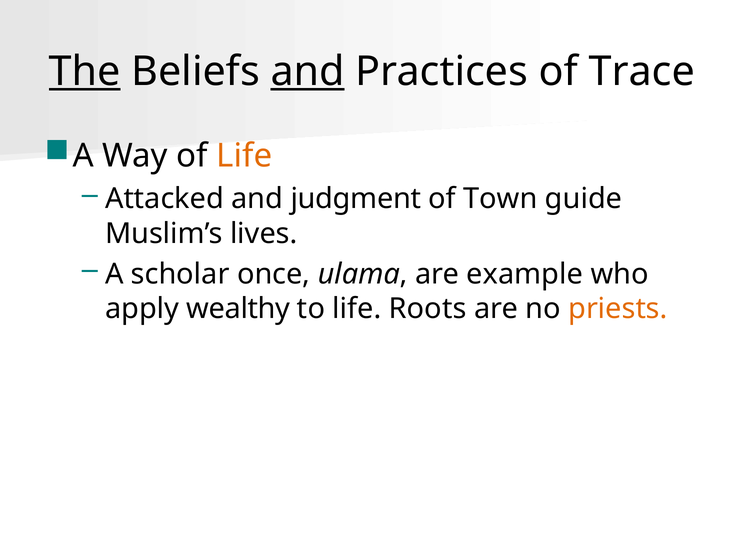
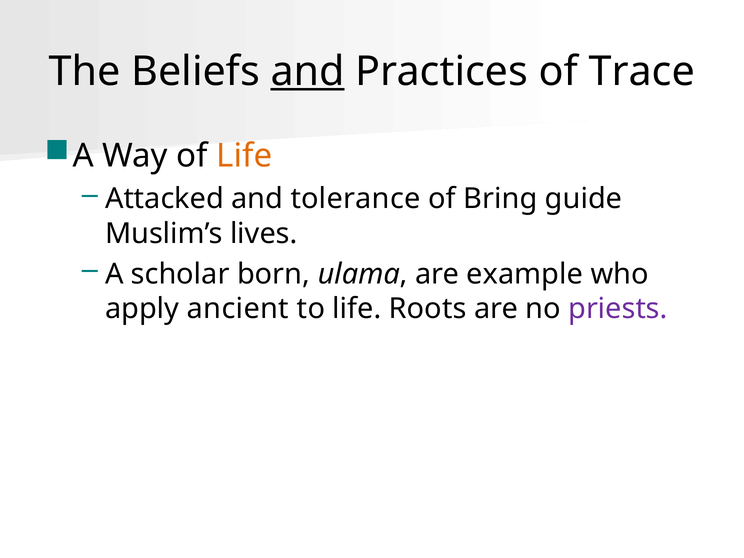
The underline: present -> none (85, 72)
judgment: judgment -> tolerance (356, 199)
Town: Town -> Bring (500, 199)
once: once -> born (274, 274)
wealthy: wealthy -> ancient (238, 309)
priests colour: orange -> purple (618, 309)
